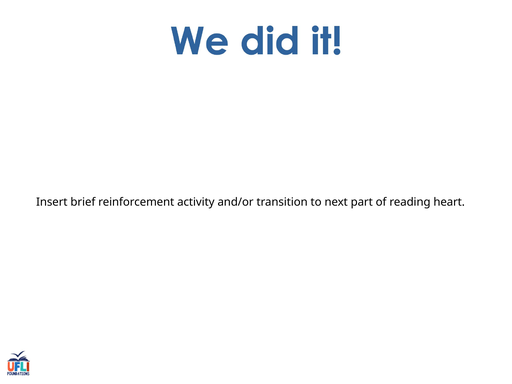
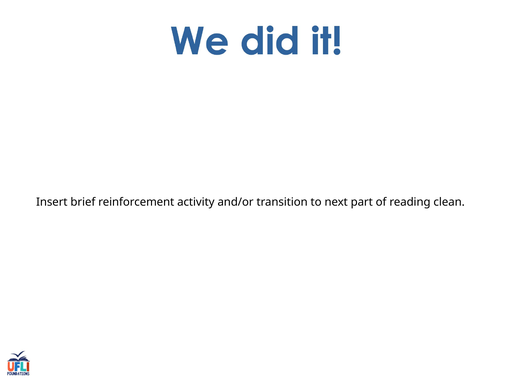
heart: heart -> clean (449, 202)
